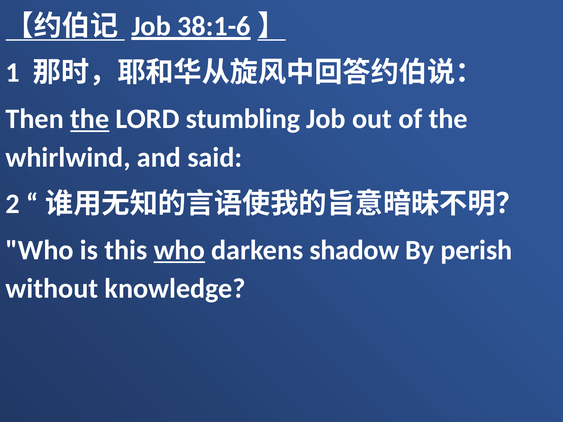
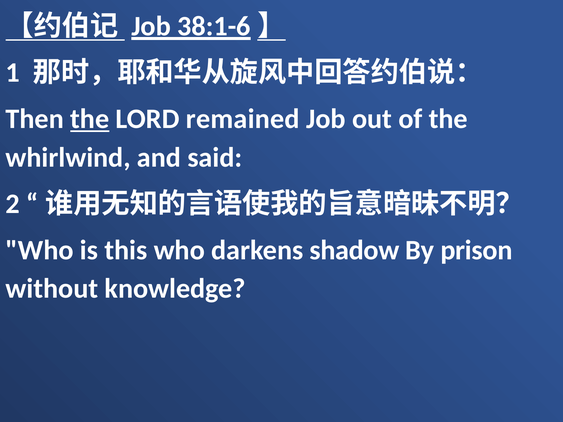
stumbling: stumbling -> remained (243, 119)
who underline: present -> none (179, 250)
perish: perish -> prison (476, 250)
